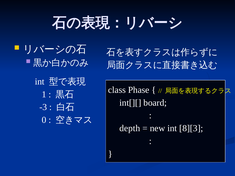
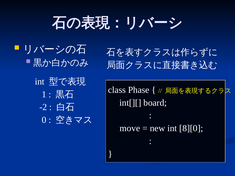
-3: -3 -> -2 (43, 107)
depth: depth -> move (130, 128)
8][3: 8][3 -> 8][0 (191, 128)
